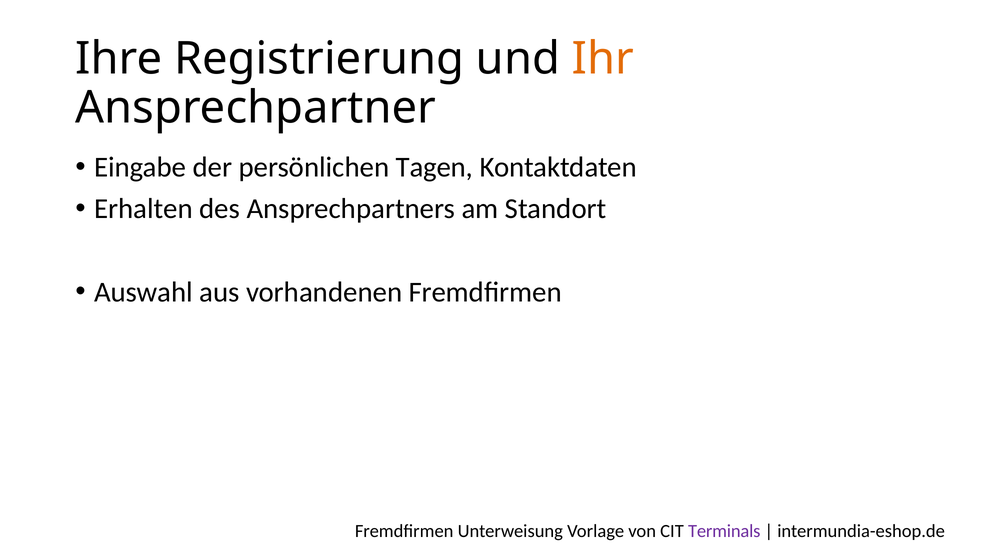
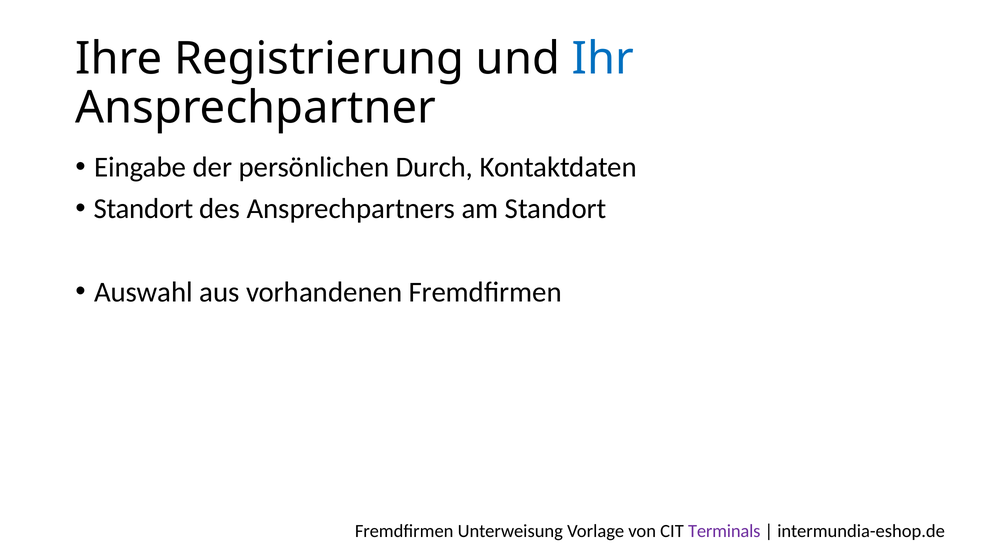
Ihr colour: orange -> blue (603, 59)
Tagen: Tagen -> Durch (434, 167)
Erhalten: Erhalten -> Standort (144, 209)
